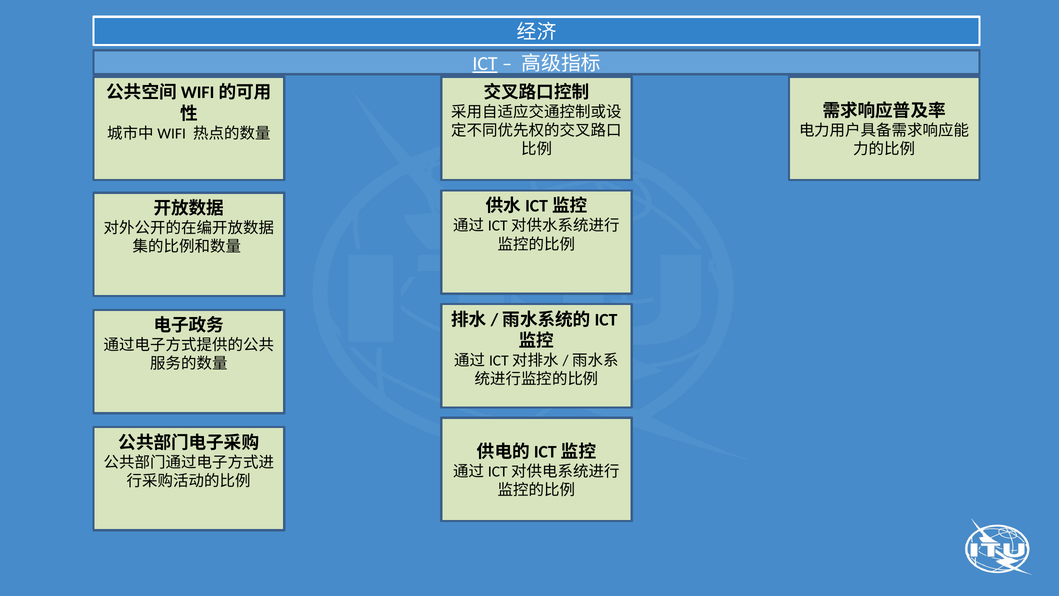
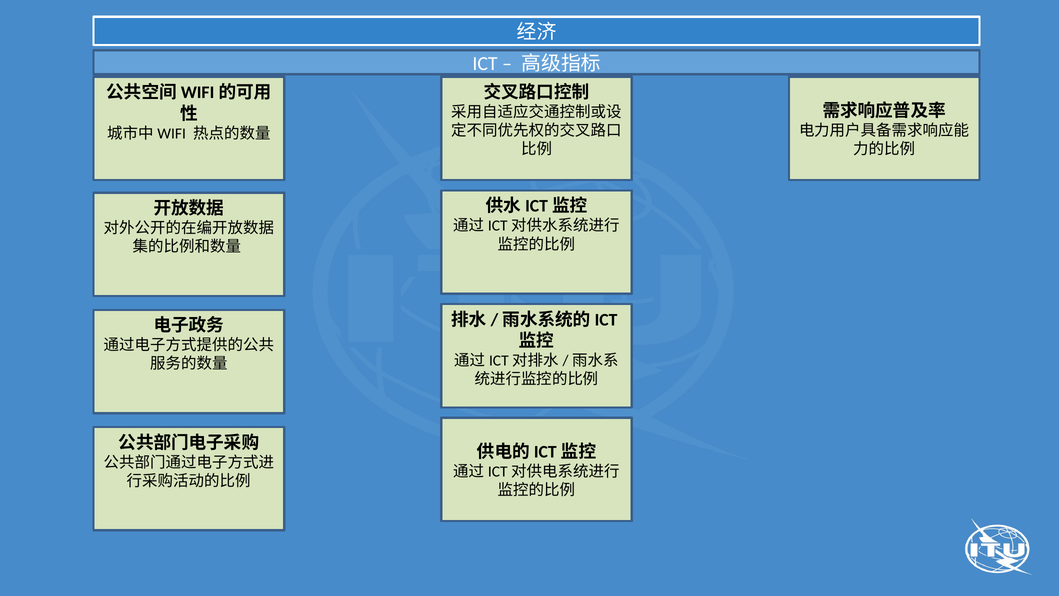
ICT underline: present -> none (485, 64)
